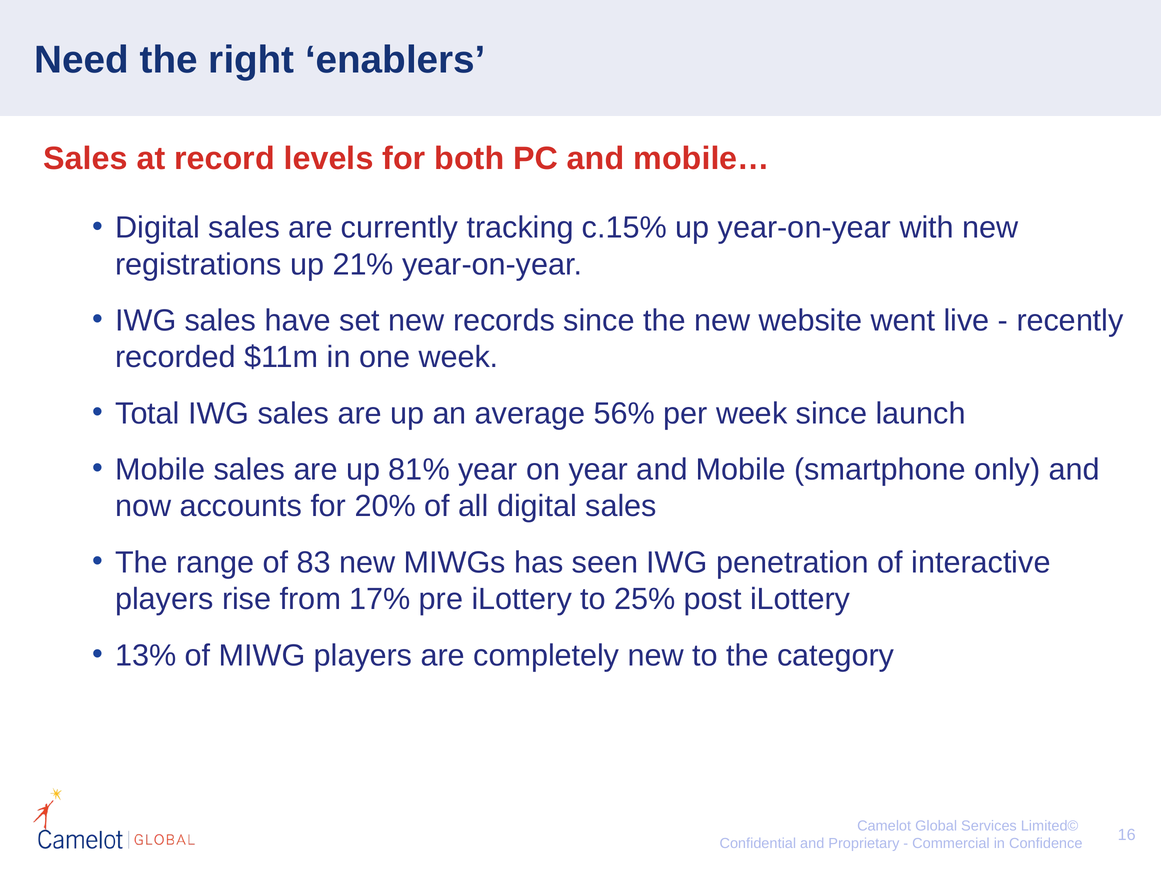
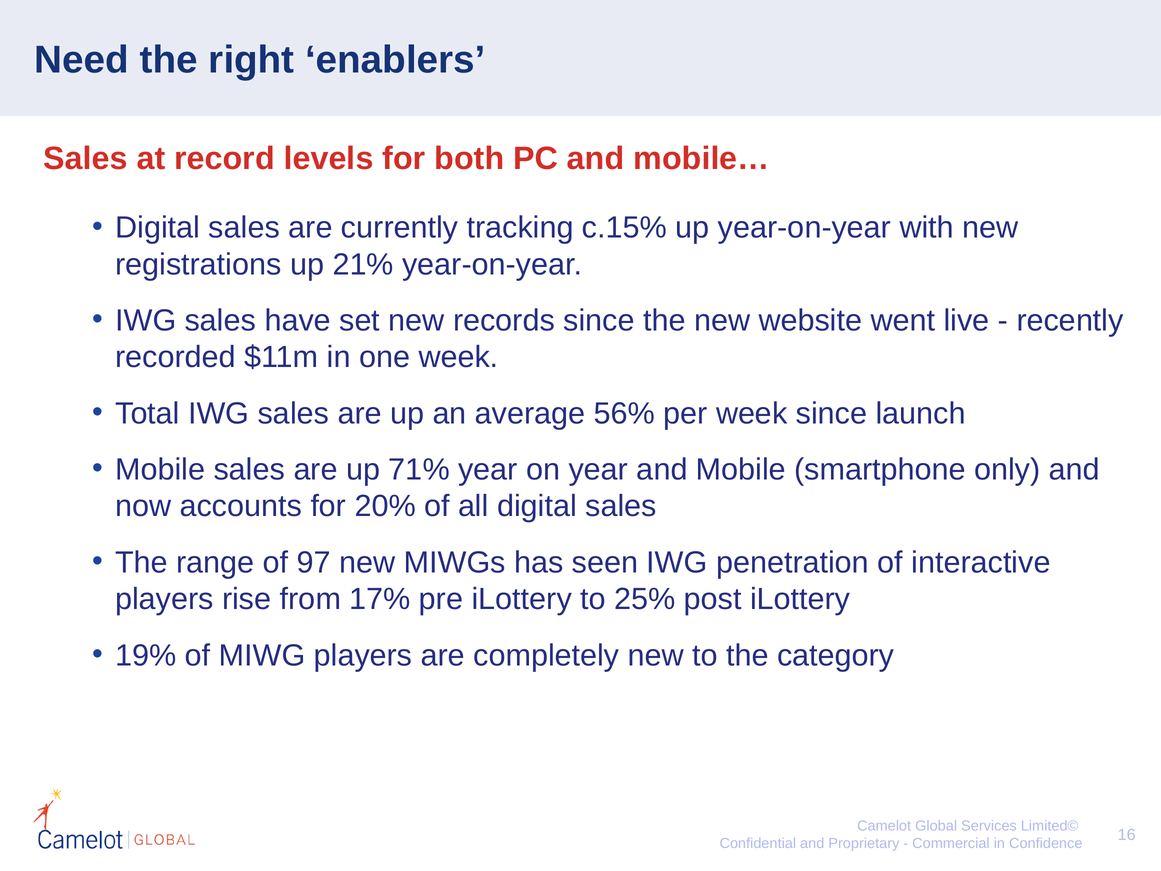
81%: 81% -> 71% (419, 469)
83: 83 -> 97 (314, 562)
13%: 13% -> 19% (146, 655)
